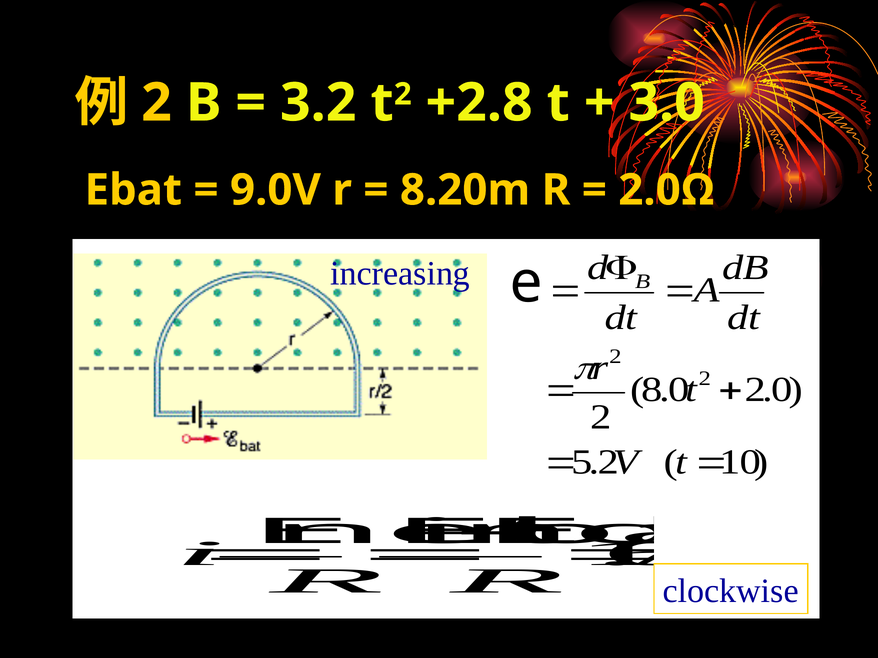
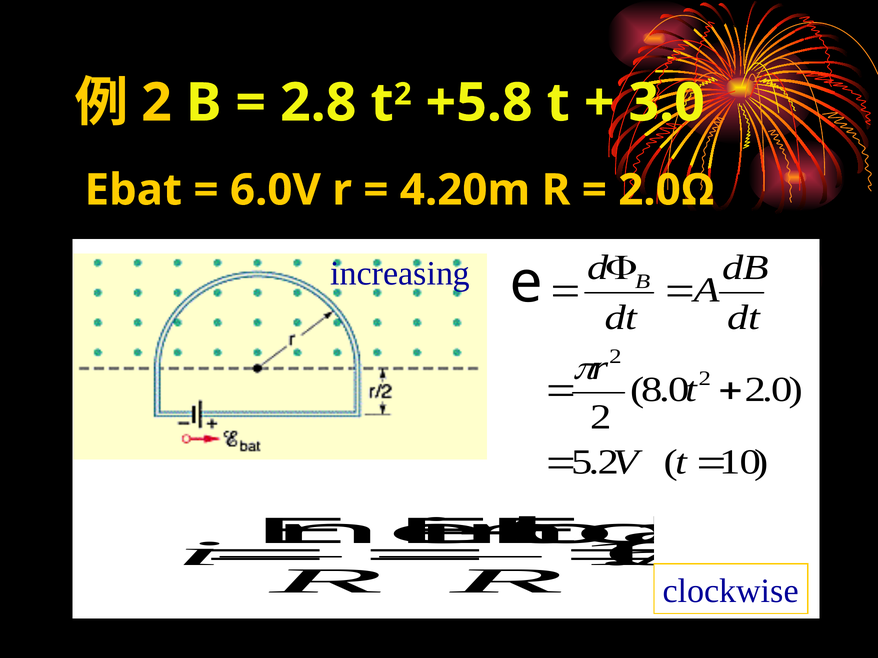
3.2: 3.2 -> 2.8 (318, 103)
+2.8: +2.8 -> +5.8 (479, 103)
9.0V: 9.0V -> 6.0V (275, 190)
8.20m: 8.20m -> 4.20m (465, 190)
